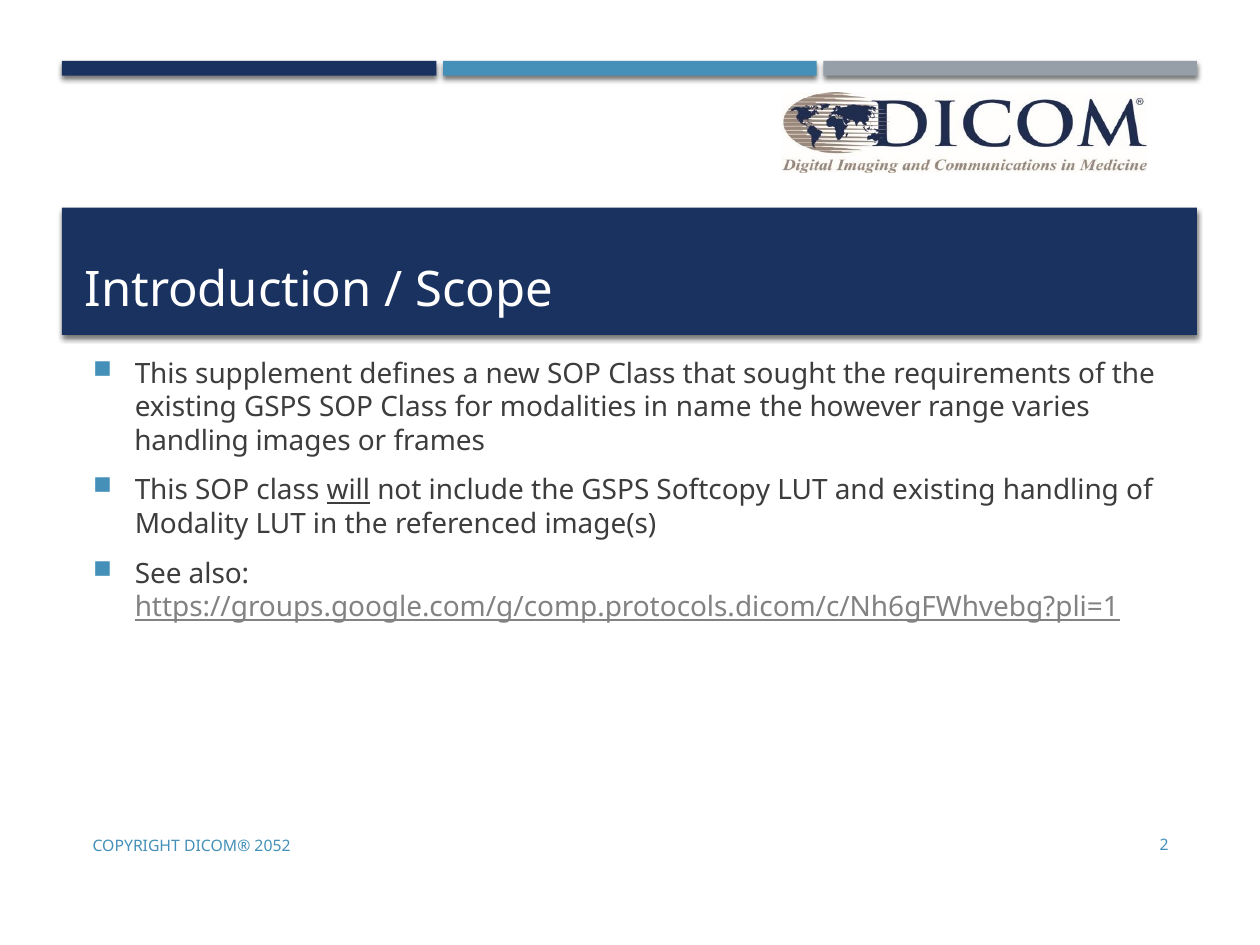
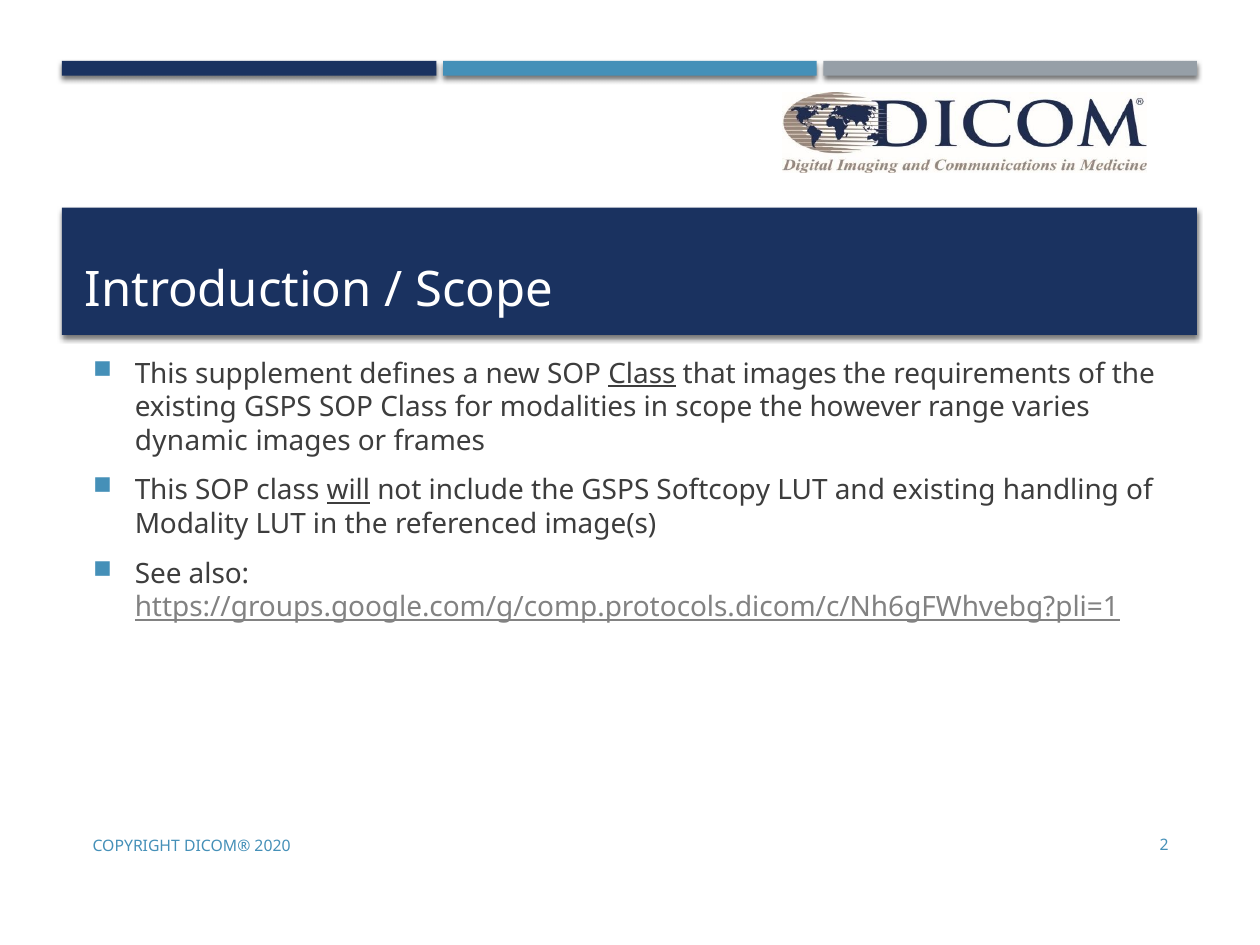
Class underline: none -> present (642, 374)
that sought: sought -> images (790, 374)
in name: name -> scope (714, 408)
handling: handling -> dynamic (191, 441)
2052: 2052 -> 2020 (273, 846)
